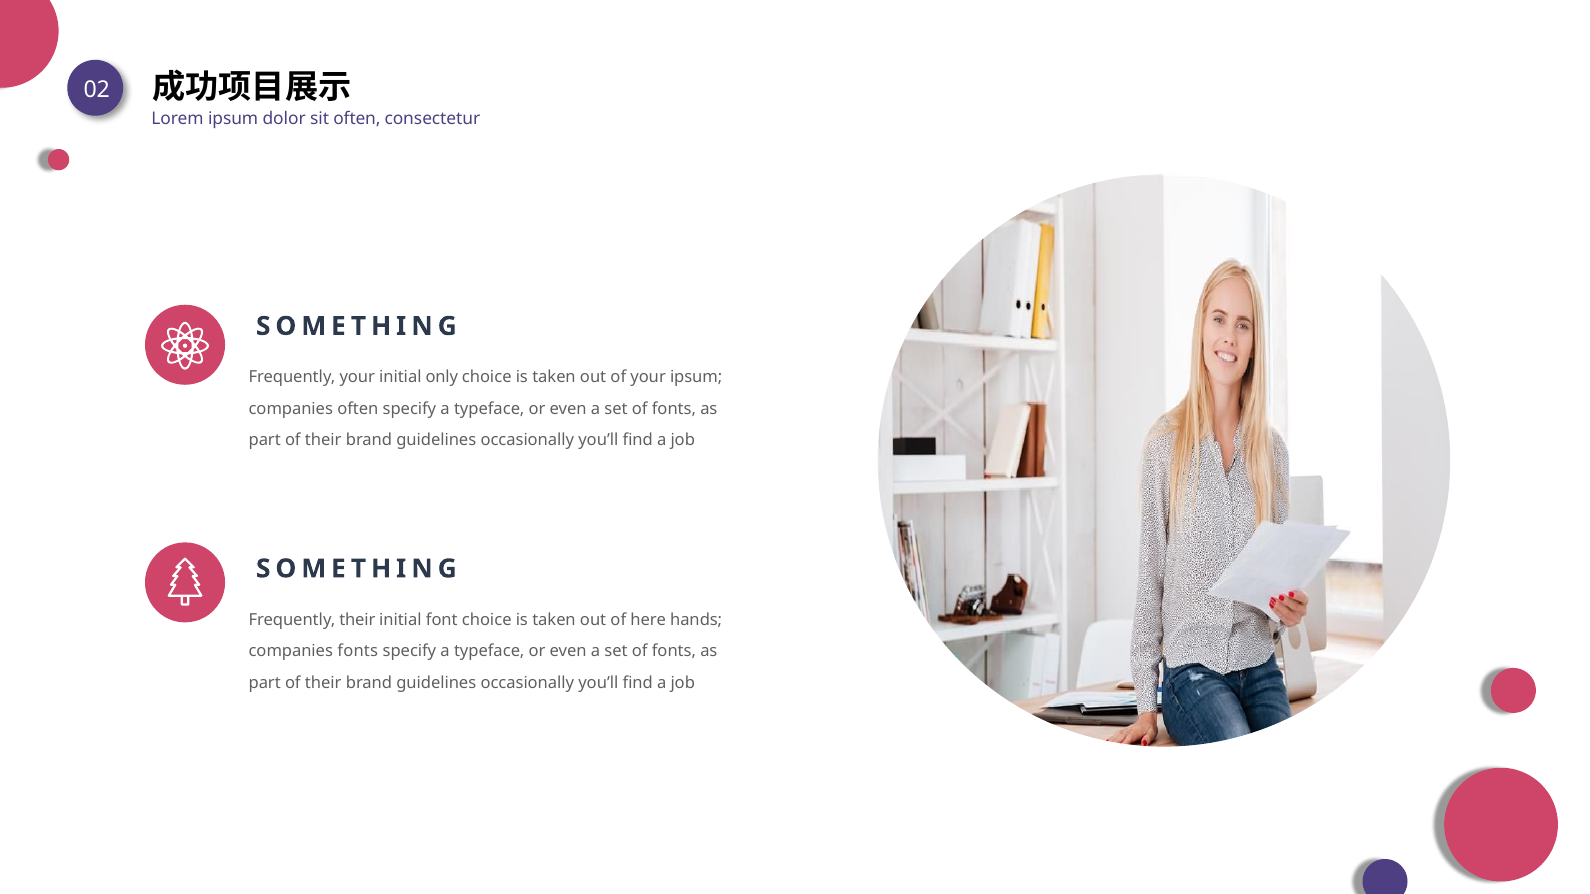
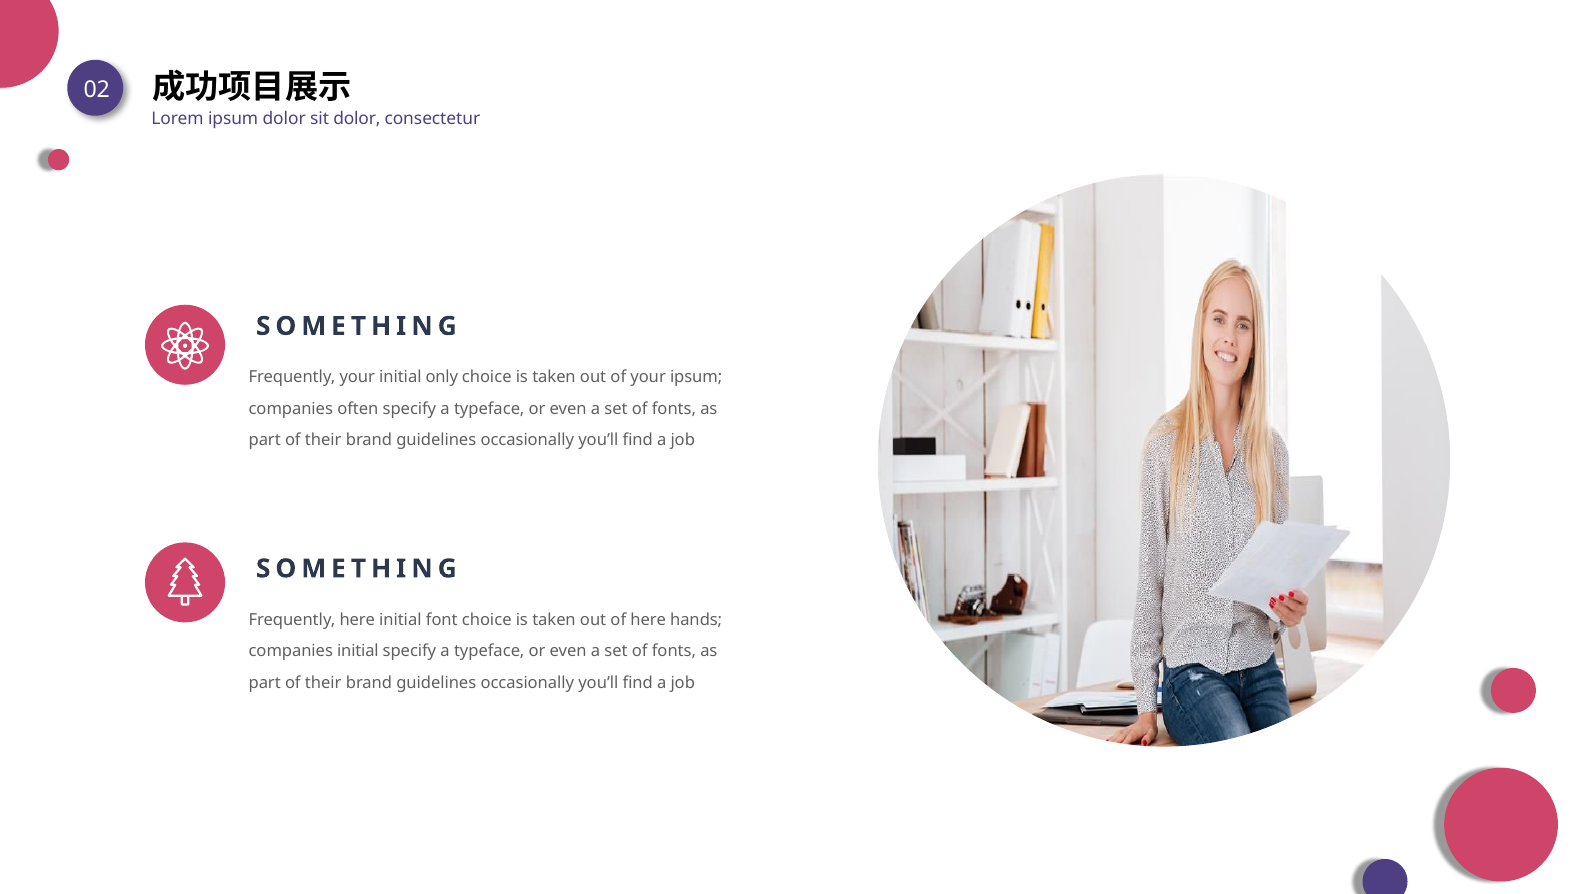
sit often: often -> dolor (357, 119)
Frequently their: their -> here (357, 620)
companies fonts: fonts -> initial (358, 652)
